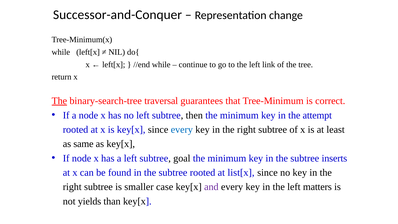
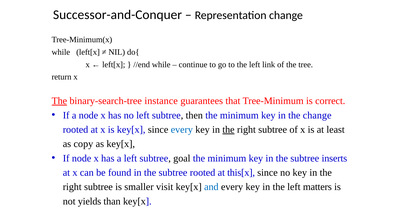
traversal: traversal -> instance (161, 101)
the attempt: attempt -> change (317, 115)
the underline: none -> present (228, 129)
same: same -> copy (83, 144)
list[x: list[x -> this[x (241, 172)
case: case -> visit (165, 187)
and colour: purple -> blue (211, 187)
